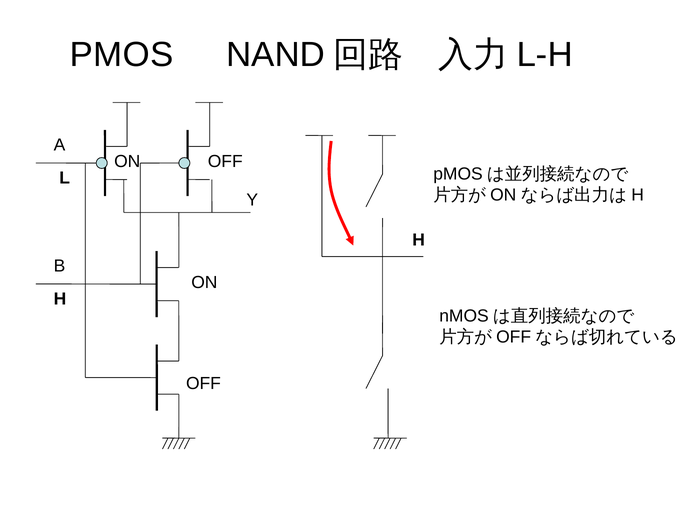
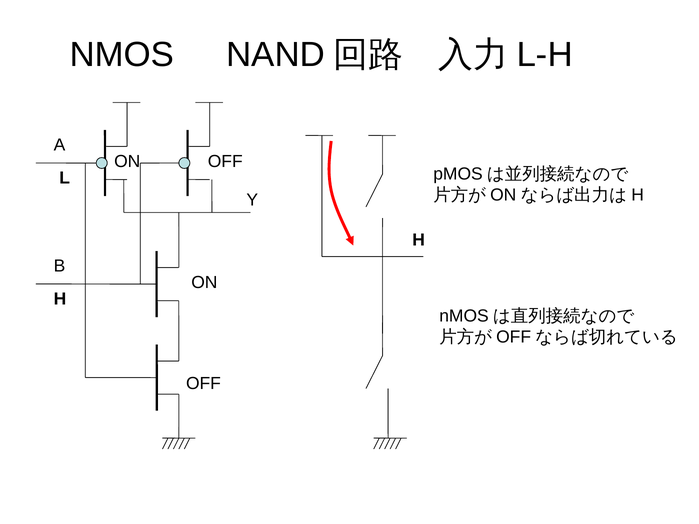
PMOS: PMOS -> NMOS (122, 55)
